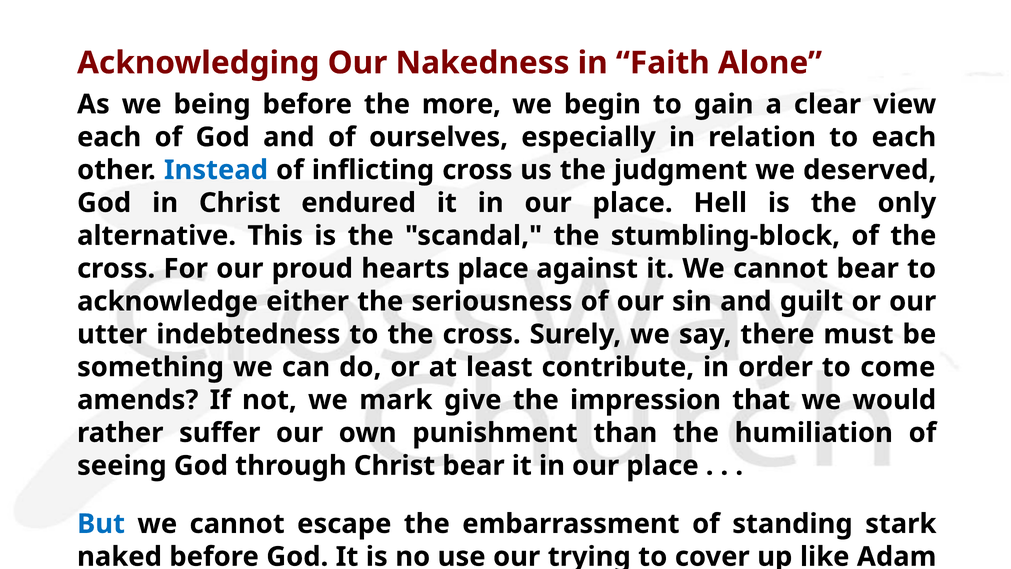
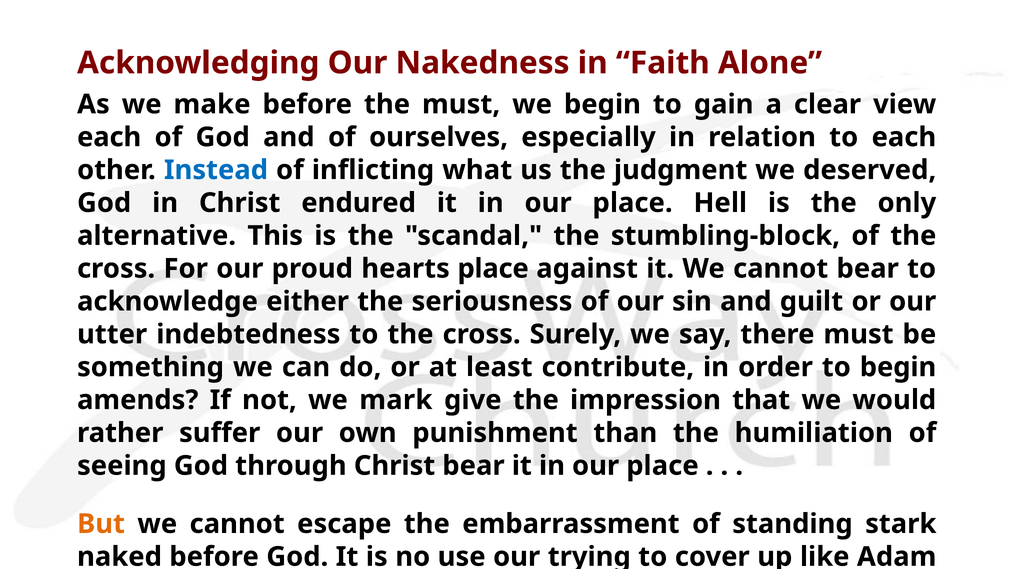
being: being -> make (212, 104)
the more: more -> must (461, 104)
inflicting cross: cross -> what (477, 170)
to come: come -> begin (898, 367)
But colour: blue -> orange (101, 524)
